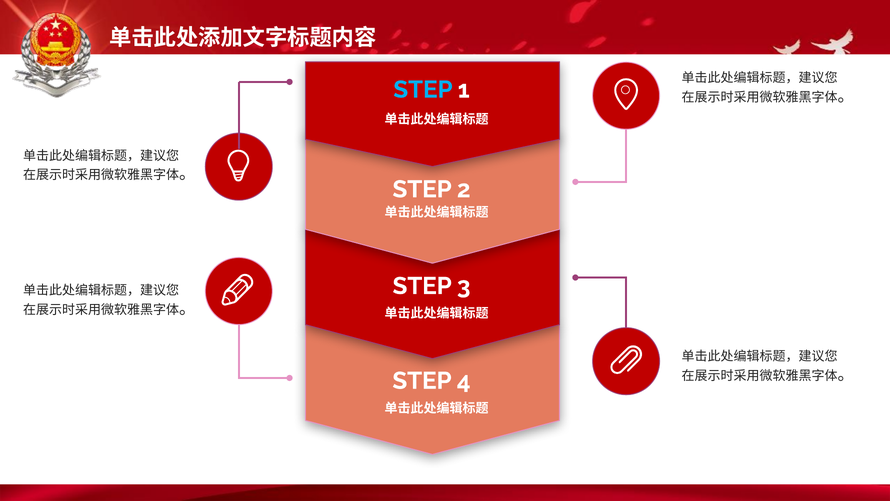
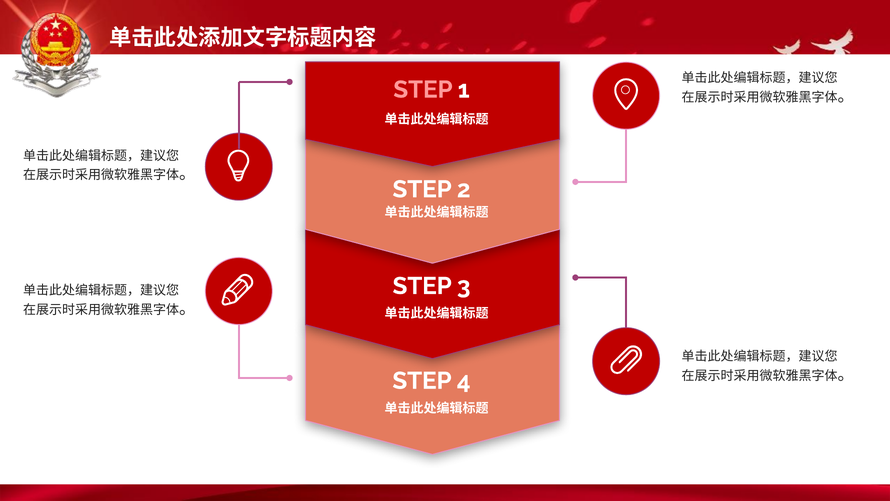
STEP colour: light blue -> pink (423, 90)
